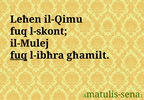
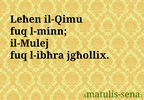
l-skont: l-skont -> l-minn (48, 31)
fuq underline: present -> none (19, 55)
għamilt: għamilt -> jgħollix (88, 55)
